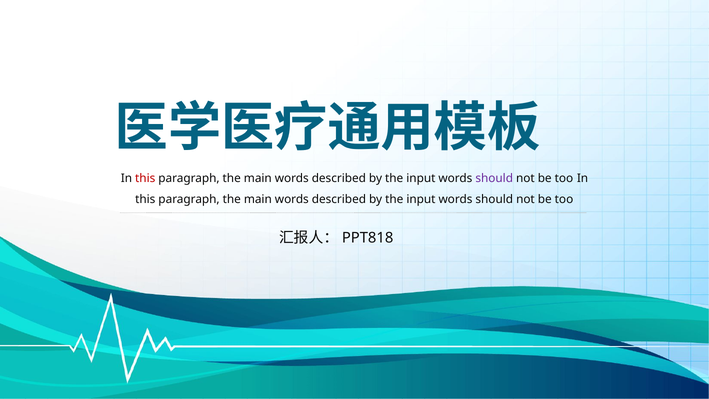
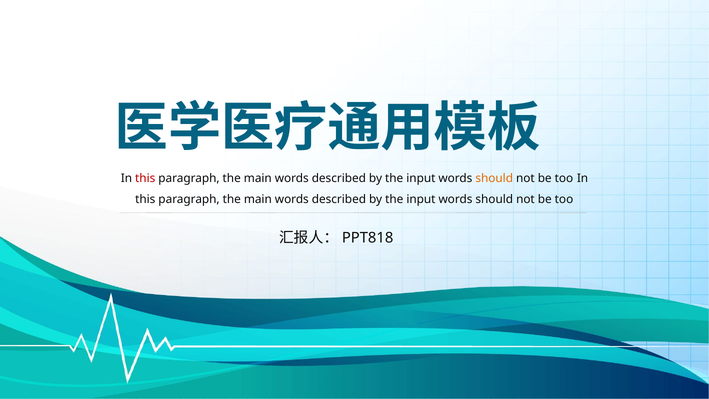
should colour: purple -> orange (494, 178)
